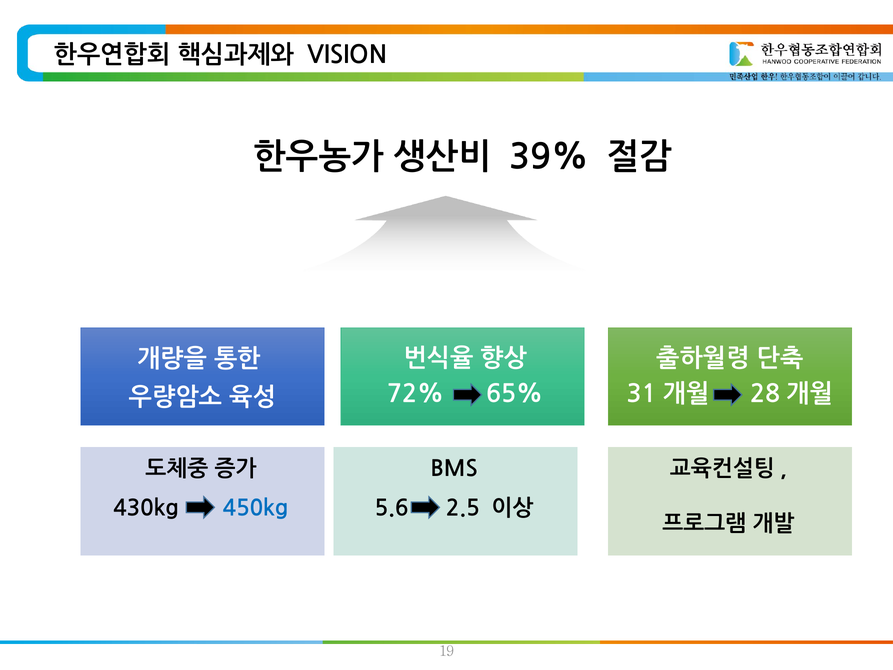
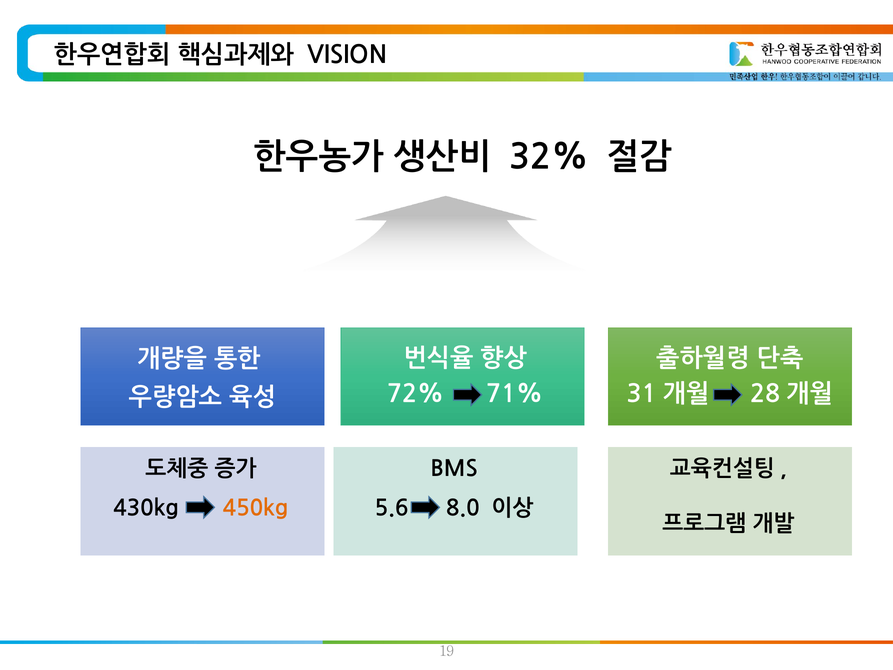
39%: 39% -> 32% (549, 157)
65%: 65% -> 71% (515, 394)
450kg colour: blue -> orange (256, 508)
2.5: 2.5 -> 8.0 (463, 508)
